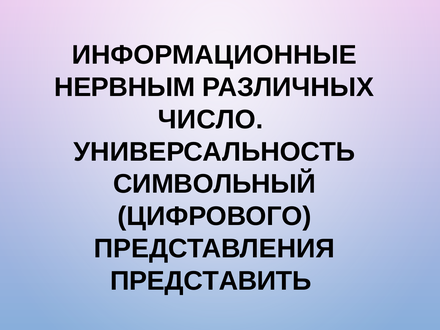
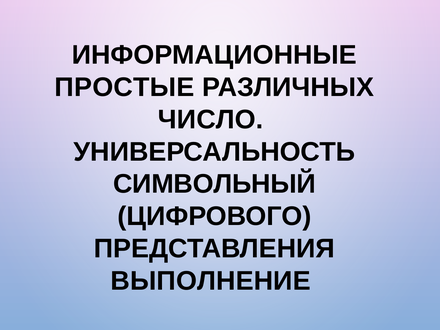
НЕРВНЫМ: НЕРВНЫМ -> ПРОСТЫЕ (125, 87)
ПРЕДСТАВИТЬ: ПРЕДСТАВИТЬ -> ВЫПОЛНЕНИЕ (211, 281)
